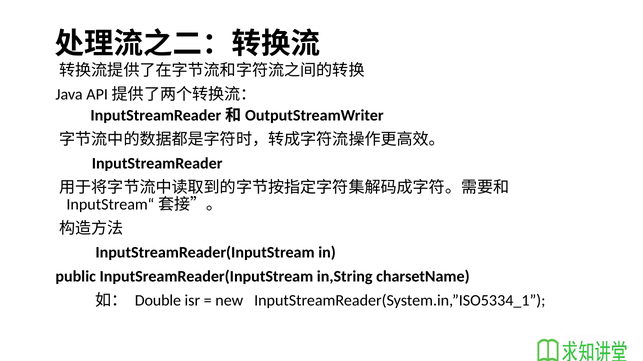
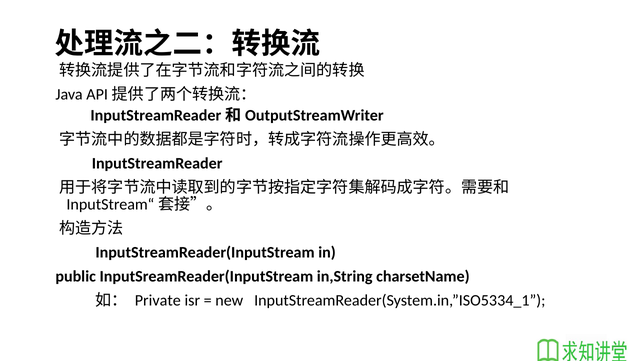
Double: Double -> Private (158, 301)
